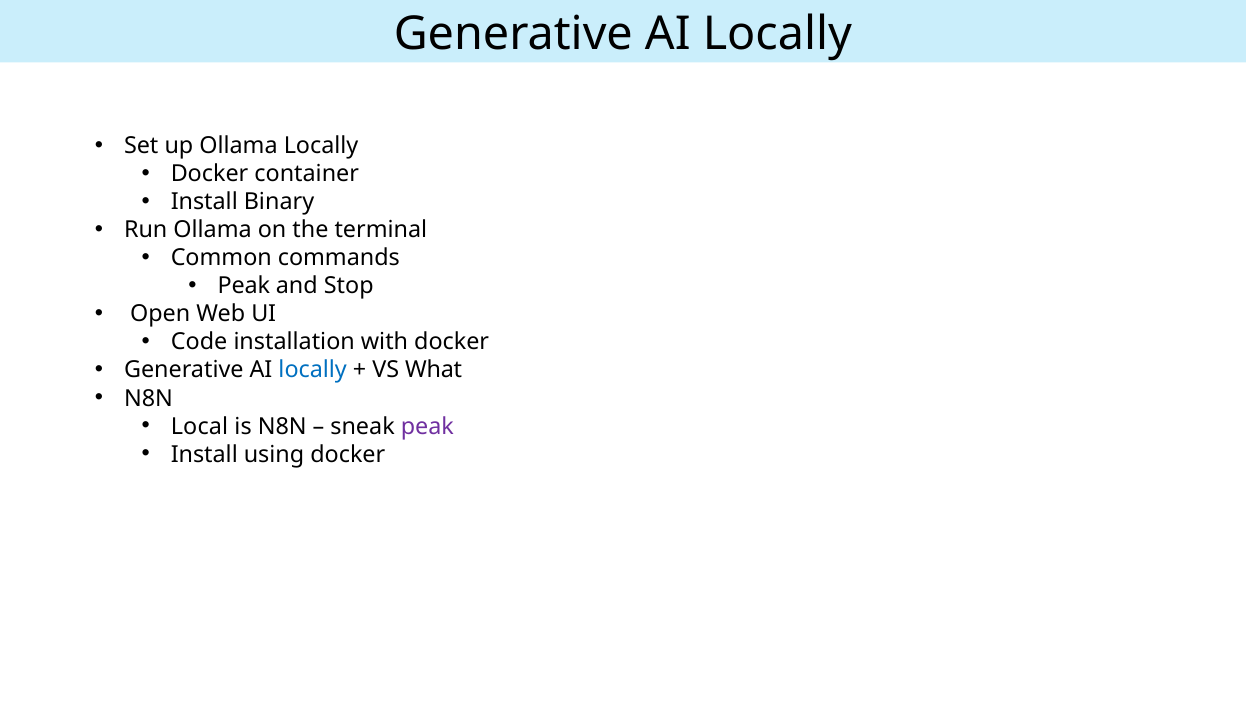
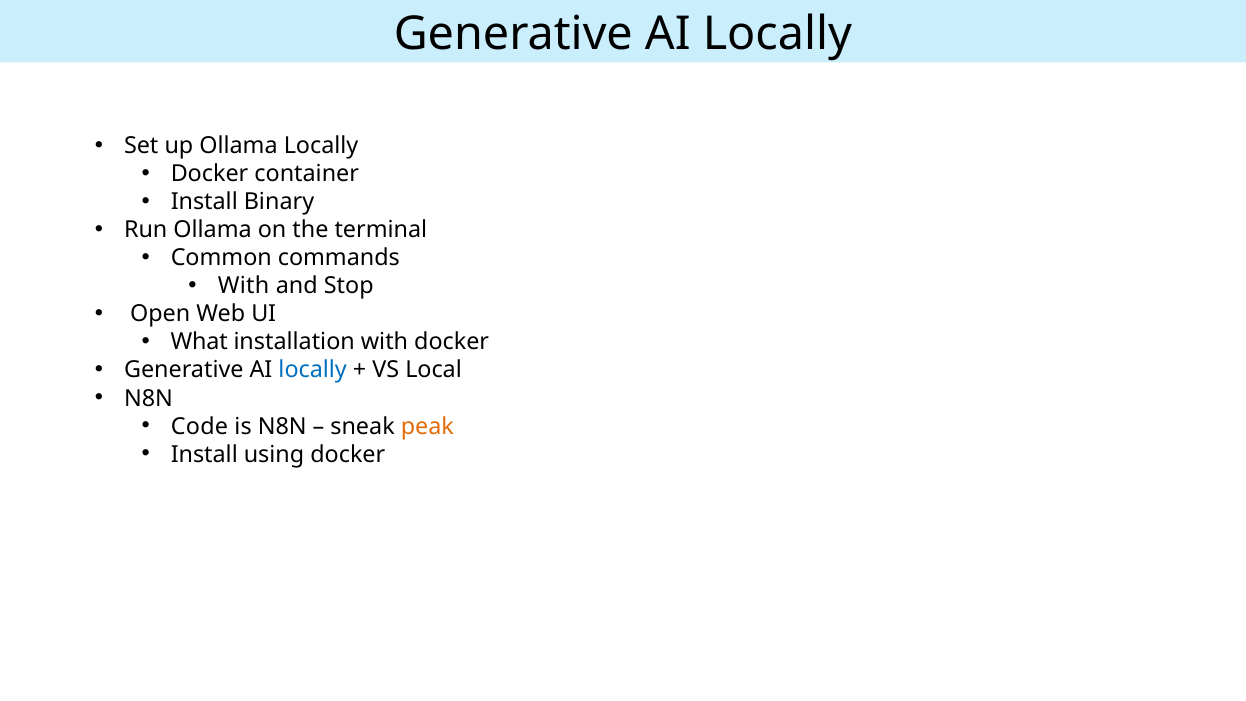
Peak: Peak -> With (244, 286)
Code: Code -> What (199, 342)
What: What -> Local (434, 370)
Local: Local -> Code (199, 426)
peak colour: purple -> orange (427, 426)
